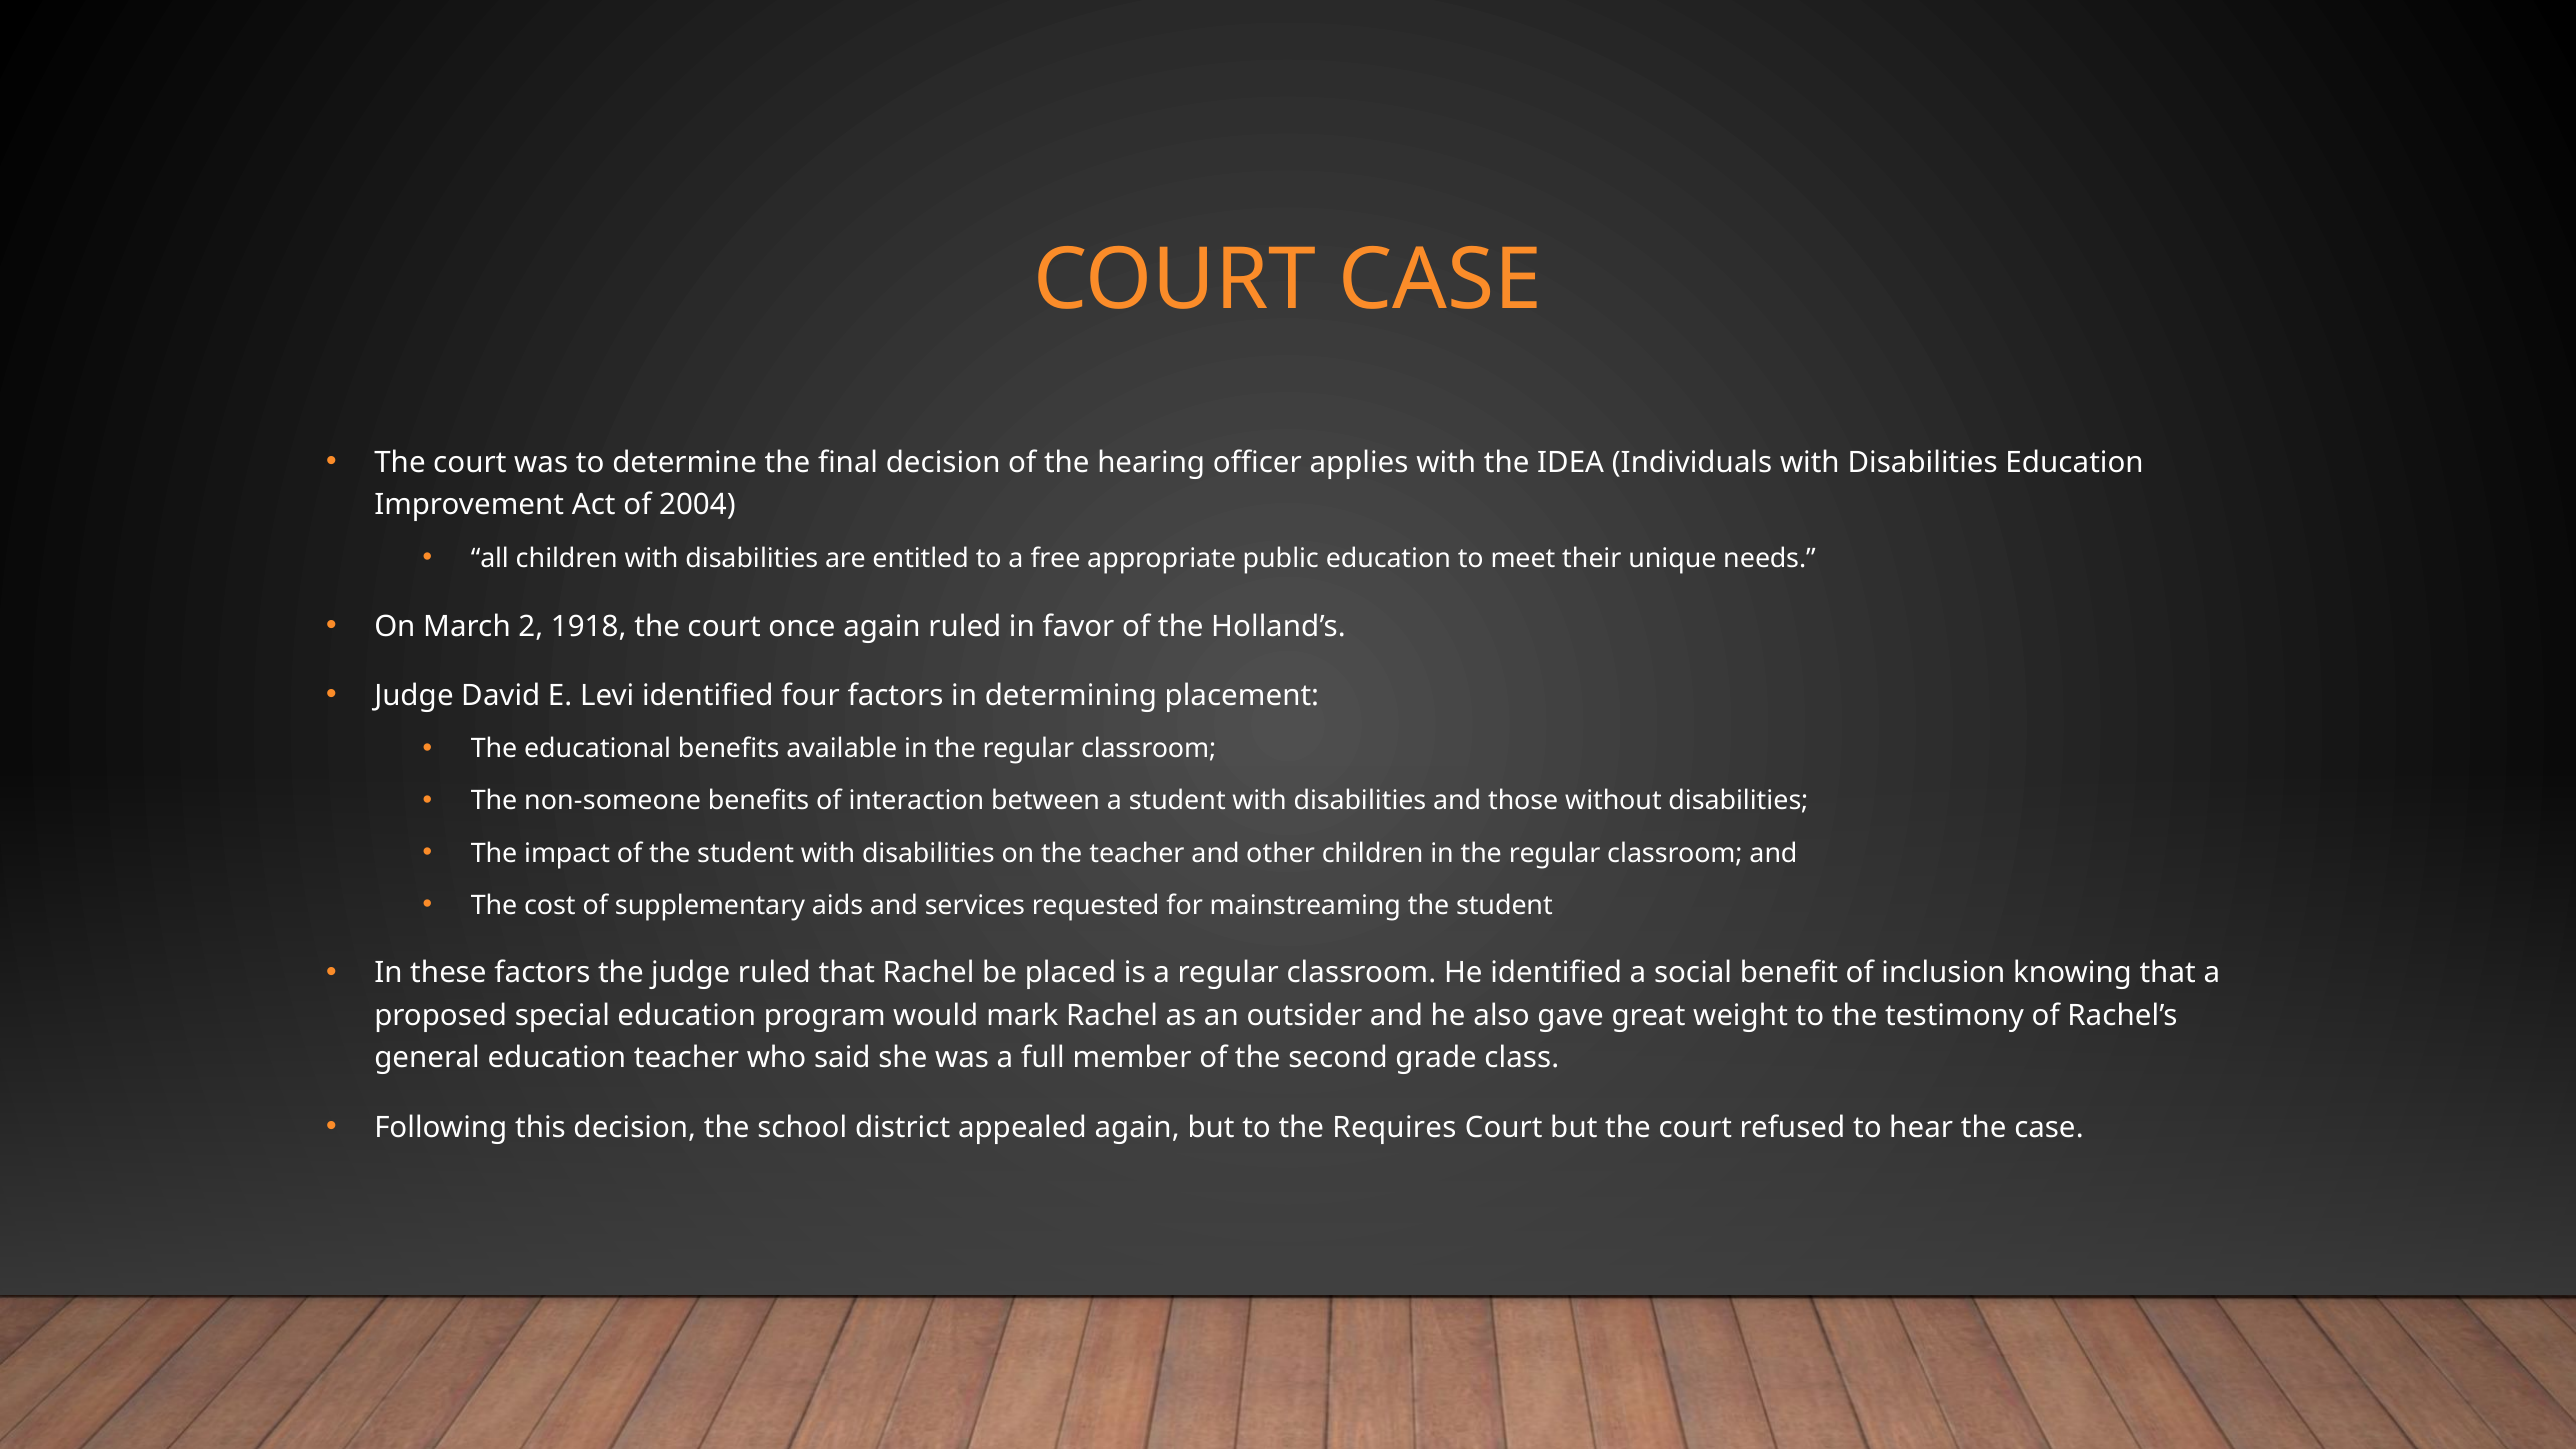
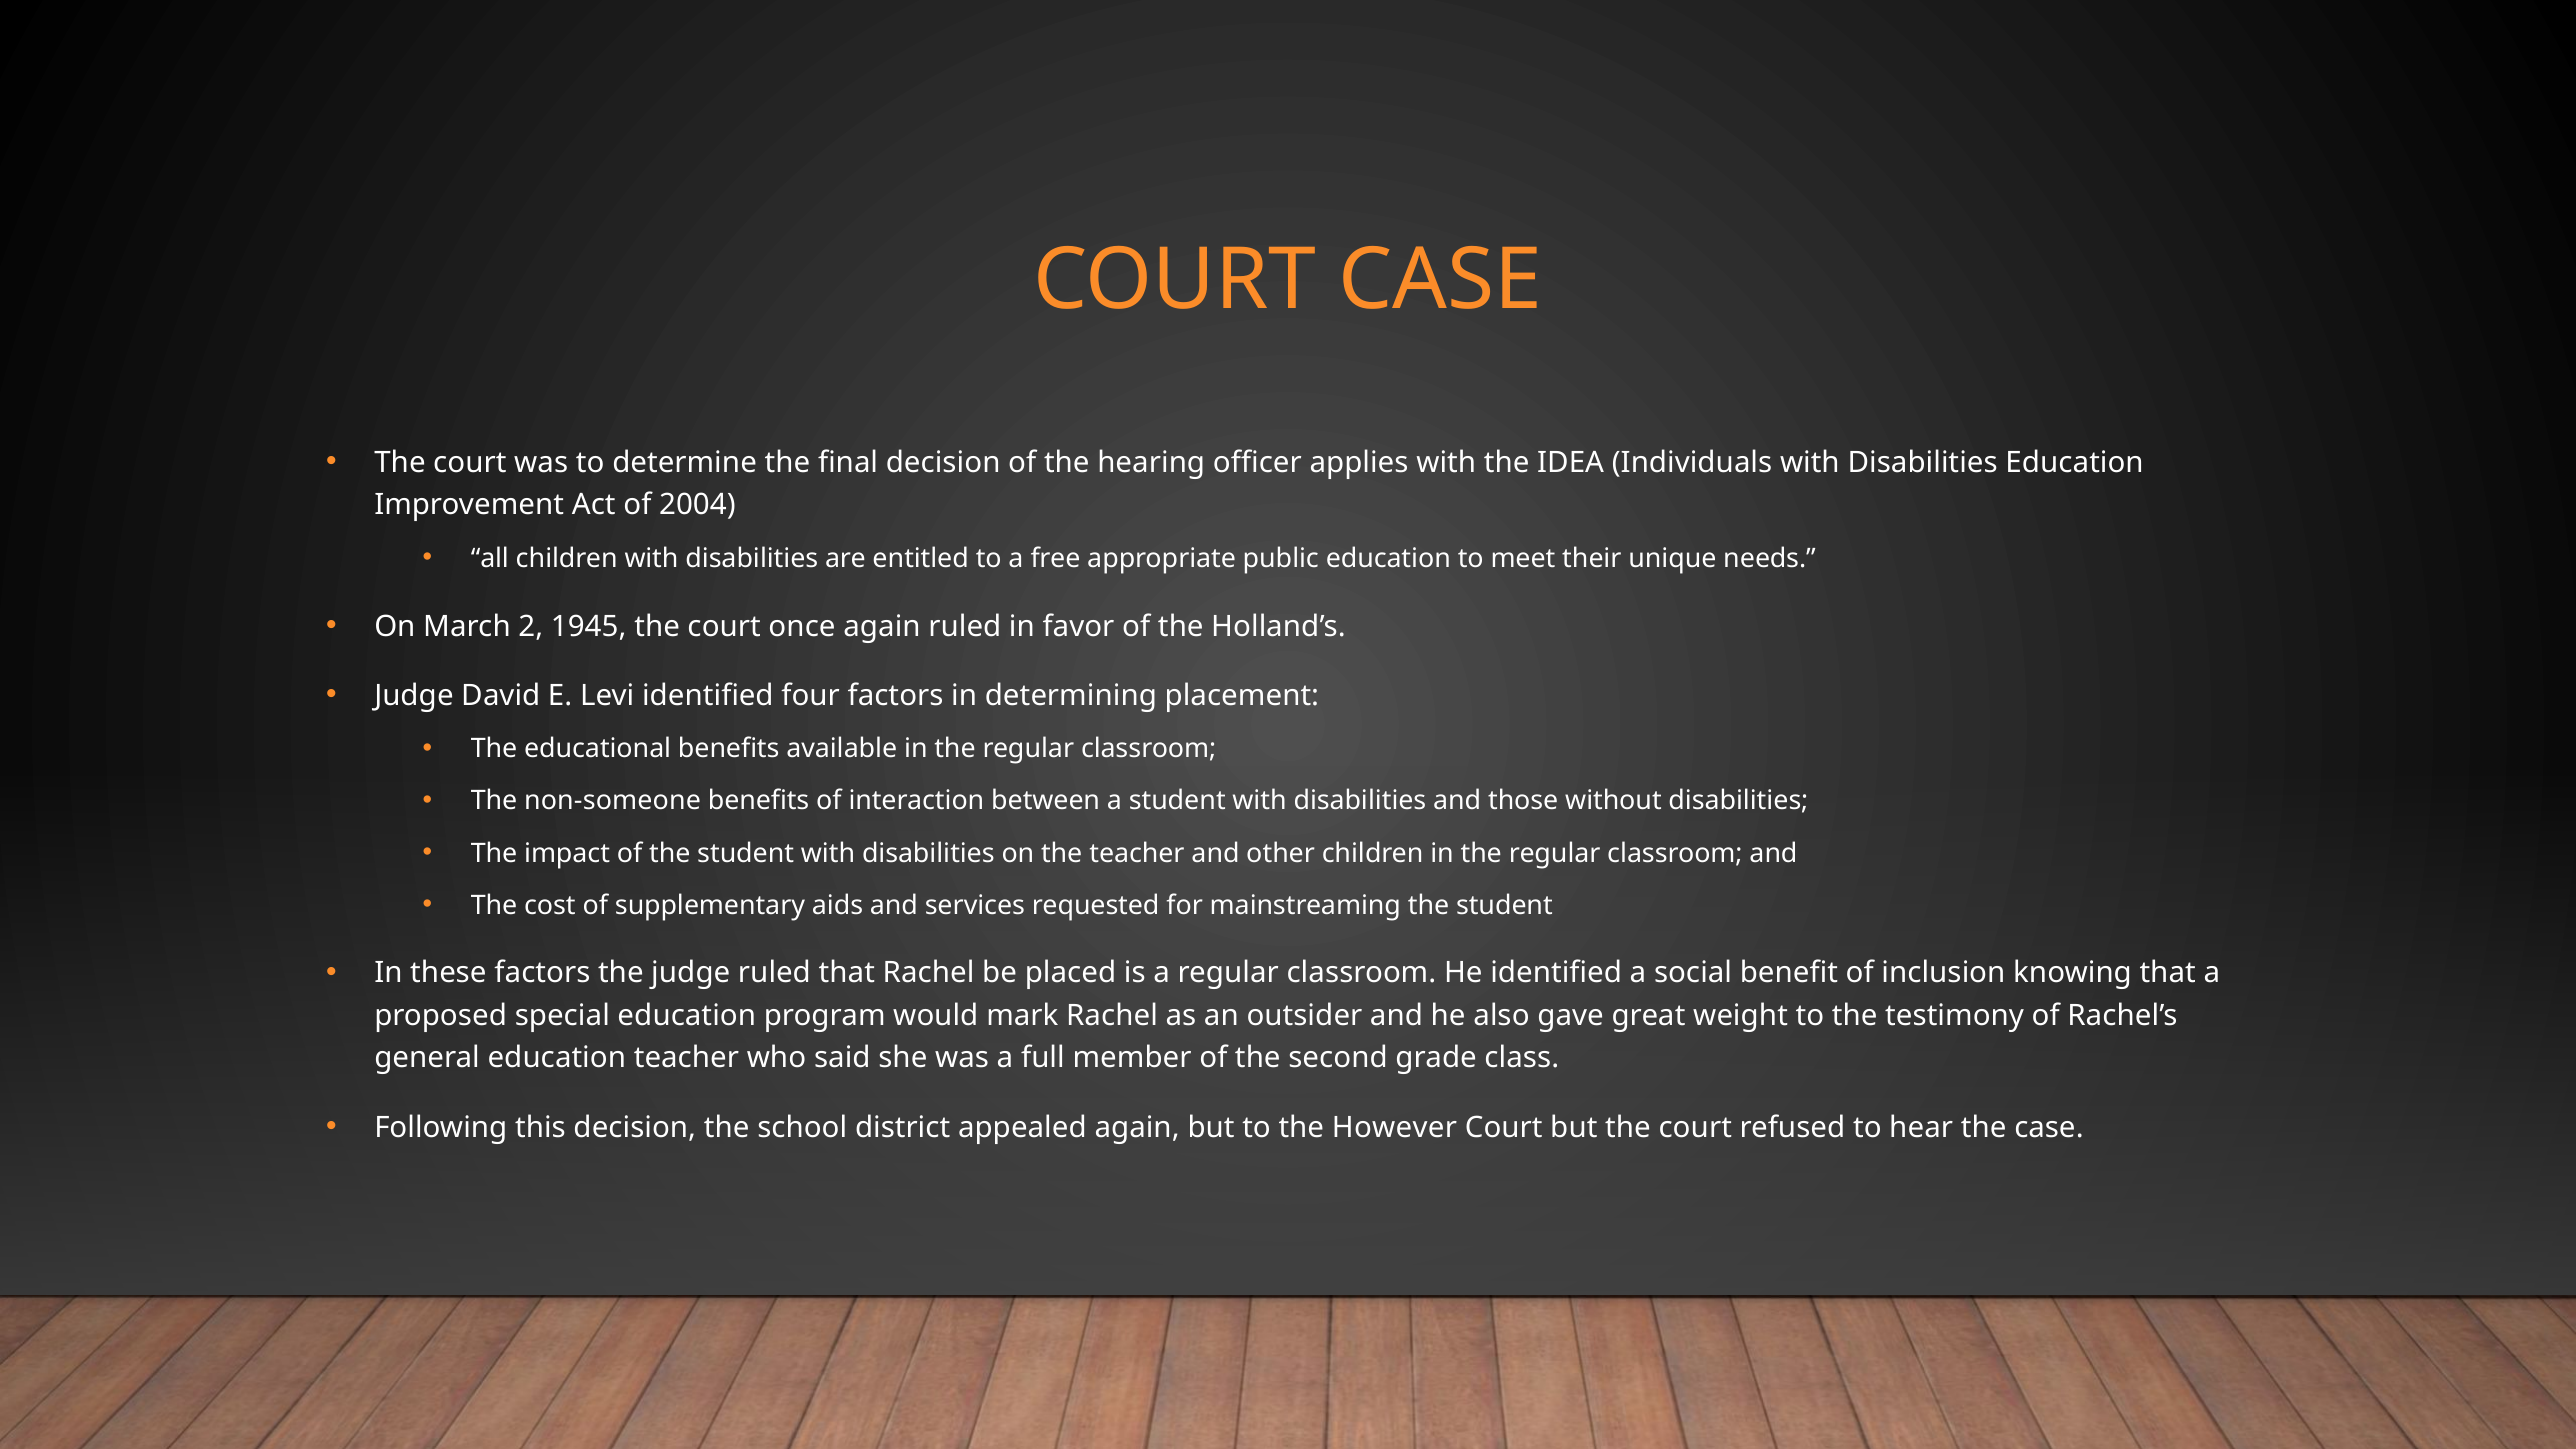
1918: 1918 -> 1945 (589, 626)
Requires: Requires -> However (1394, 1128)
